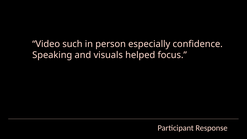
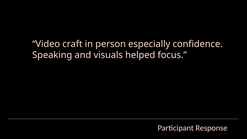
such: such -> craft (72, 44)
